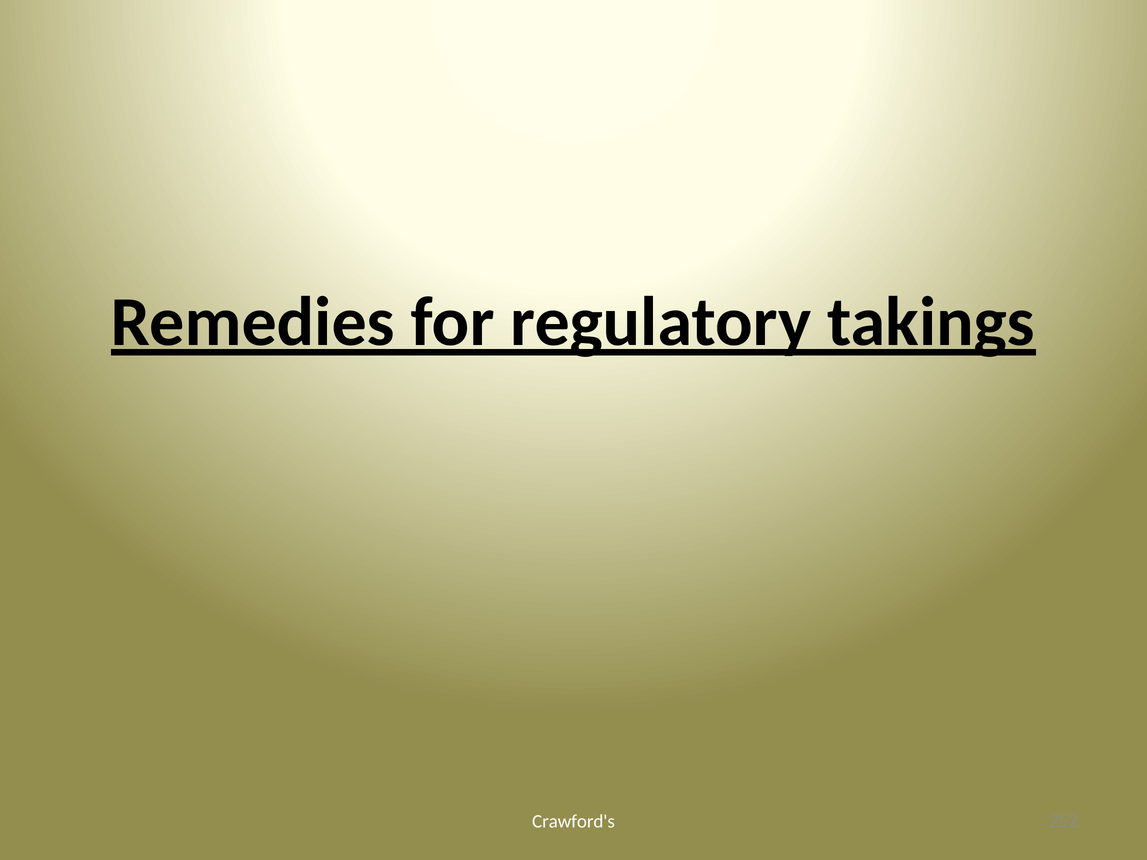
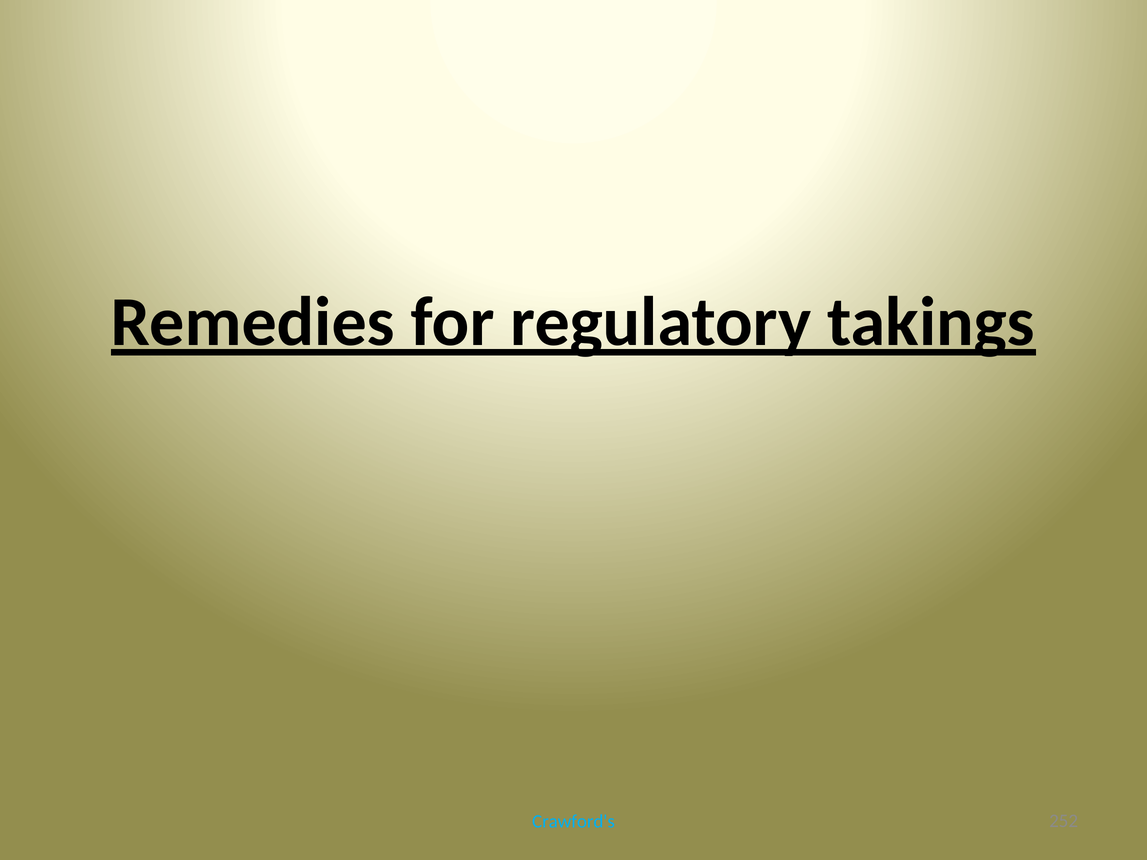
Crawford's colour: white -> light blue (573, 822)
